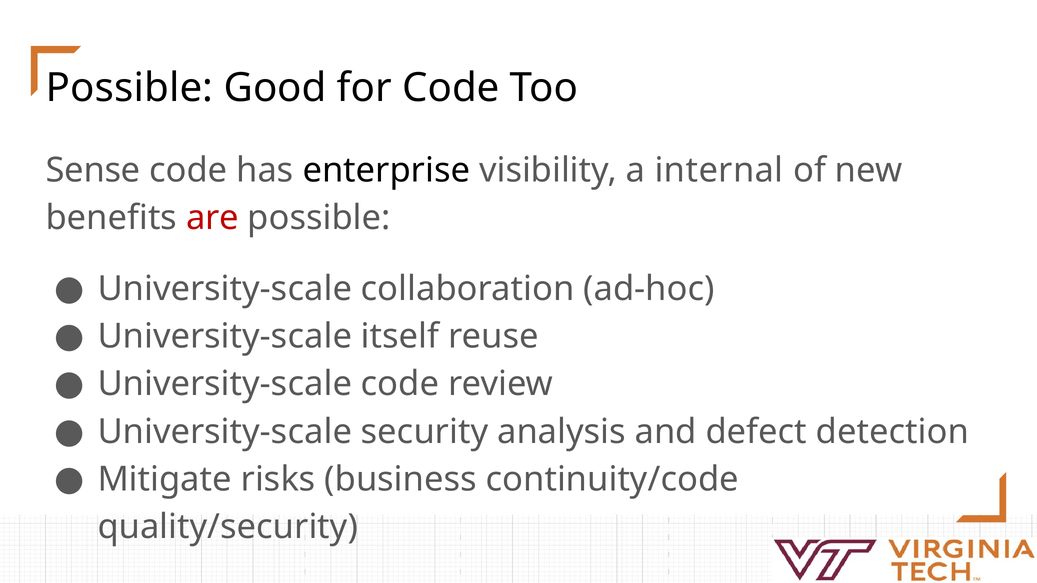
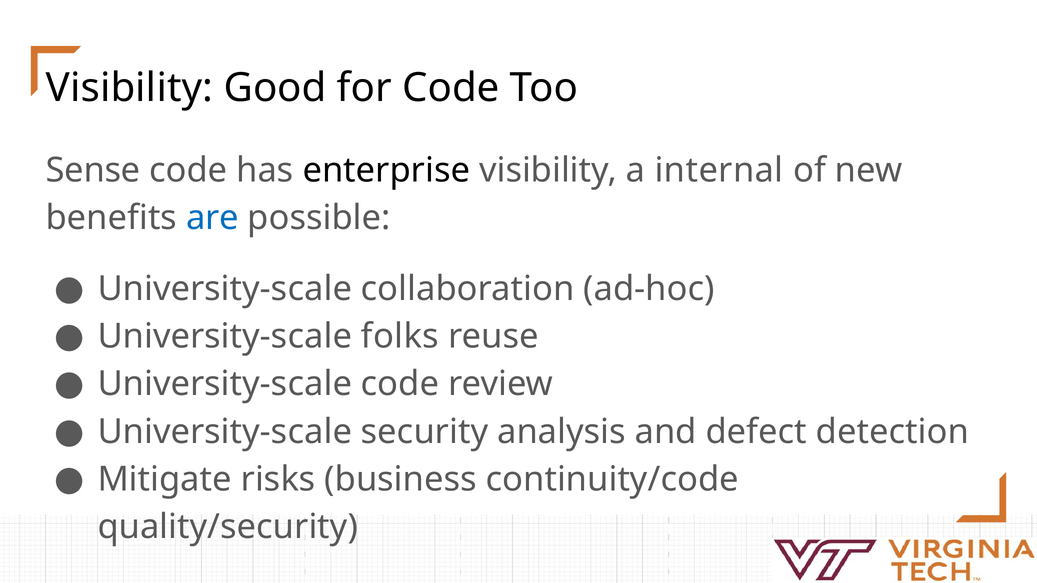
Possible: Possible -> Visibility (129, 88)
are colour: red -> blue (212, 218)
itself: itself -> folks (400, 337)
